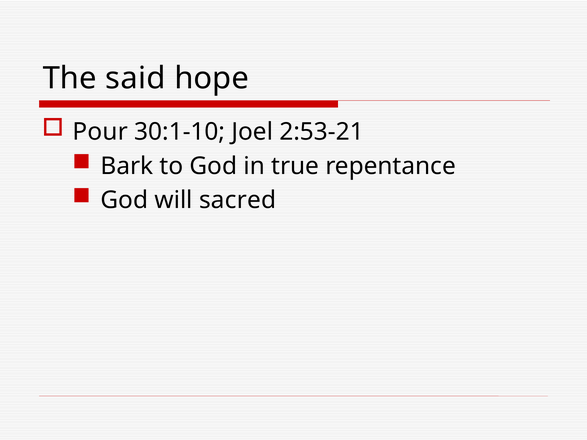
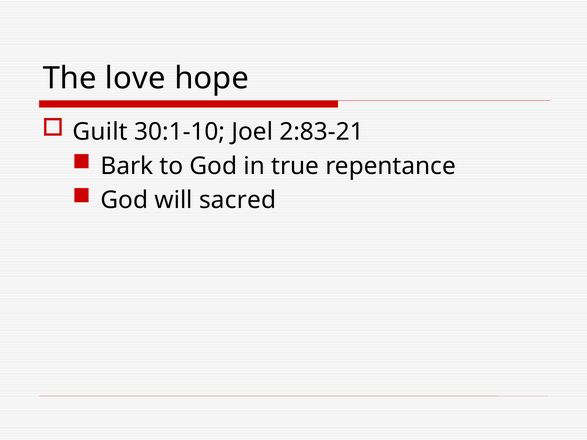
said: said -> love (135, 78)
Pour: Pour -> Guilt (100, 132)
2:53-21: 2:53-21 -> 2:83-21 (322, 132)
